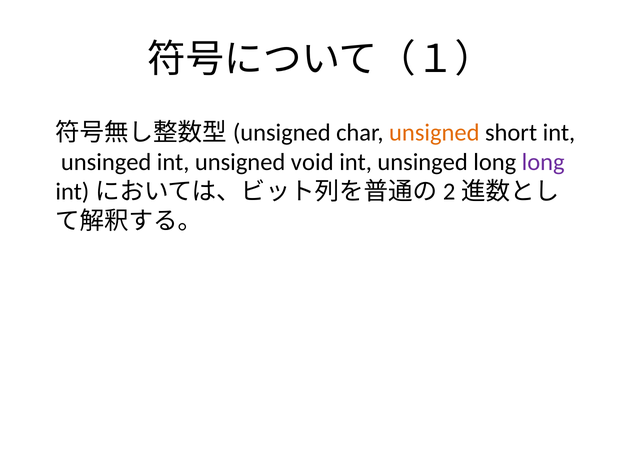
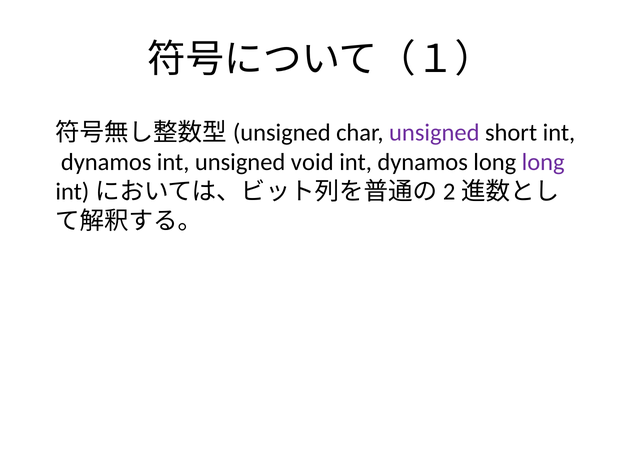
unsigned colour: orange -> purple (434, 133)
unsinged: unsinged -> dynamos (106, 162)
unsinged: unsinged -> dynamos (423, 162)
